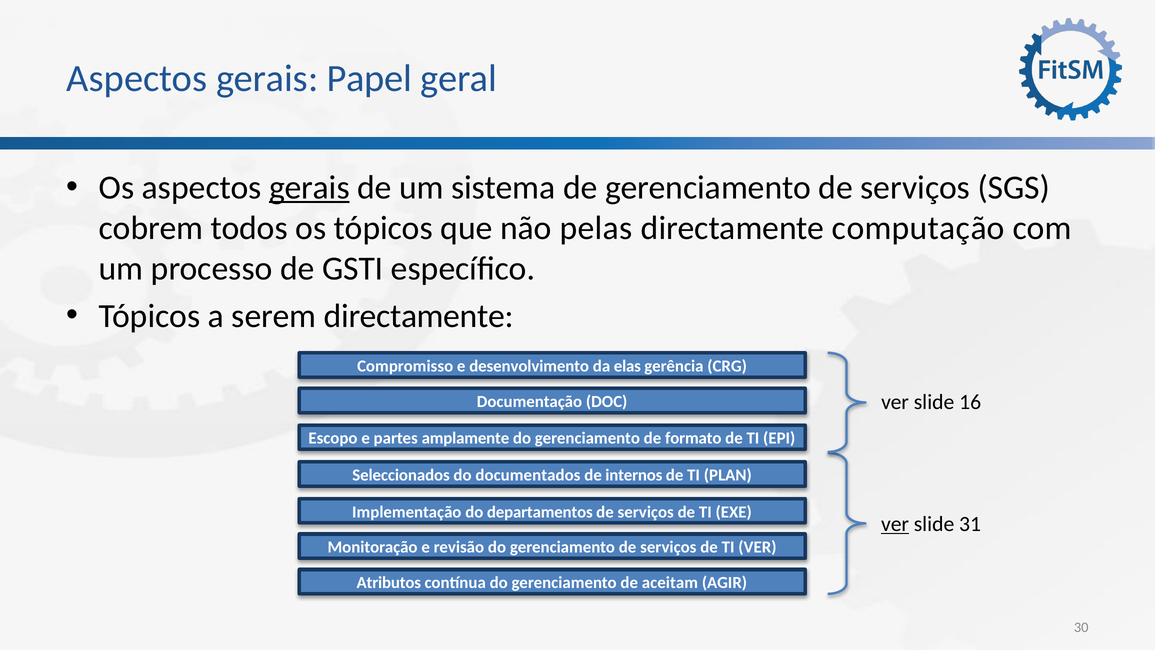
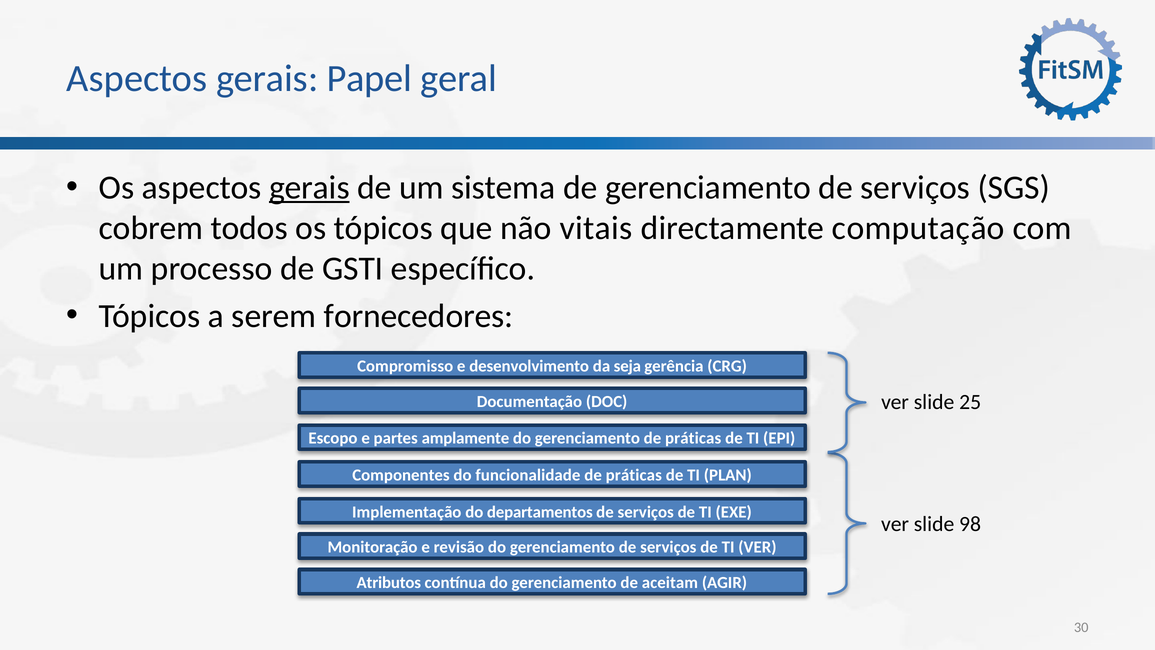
pelas: pelas -> vitais (596, 228)
serem directamente: directamente -> fornecedores (419, 316)
elas: elas -> seja (627, 366)
16: 16 -> 25 (970, 402)
gerenciamento de formato: formato -> práticas (693, 438)
Seleccionados: Seleccionados -> Componentes (401, 475)
documentados: documentados -> funcionalidade (528, 475)
internos: internos -> práticas (634, 475)
ver underline: present -> none (895, 524)
31: 31 -> 98 (970, 524)
